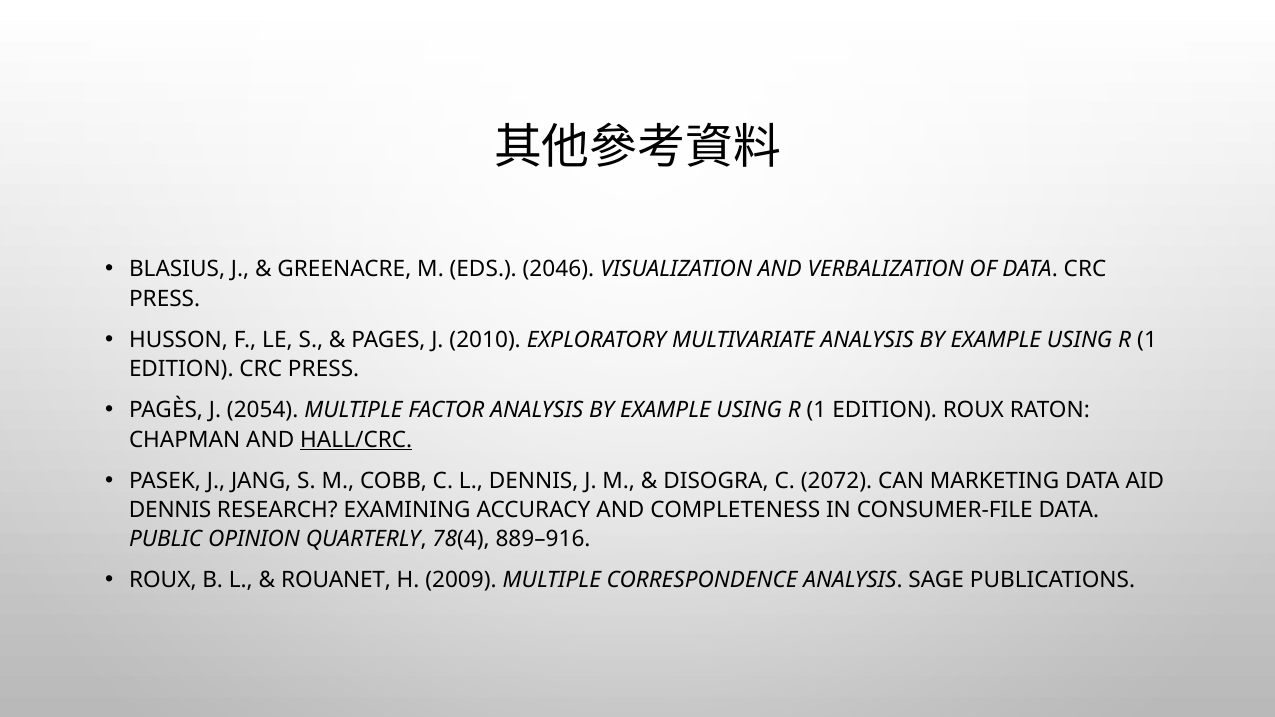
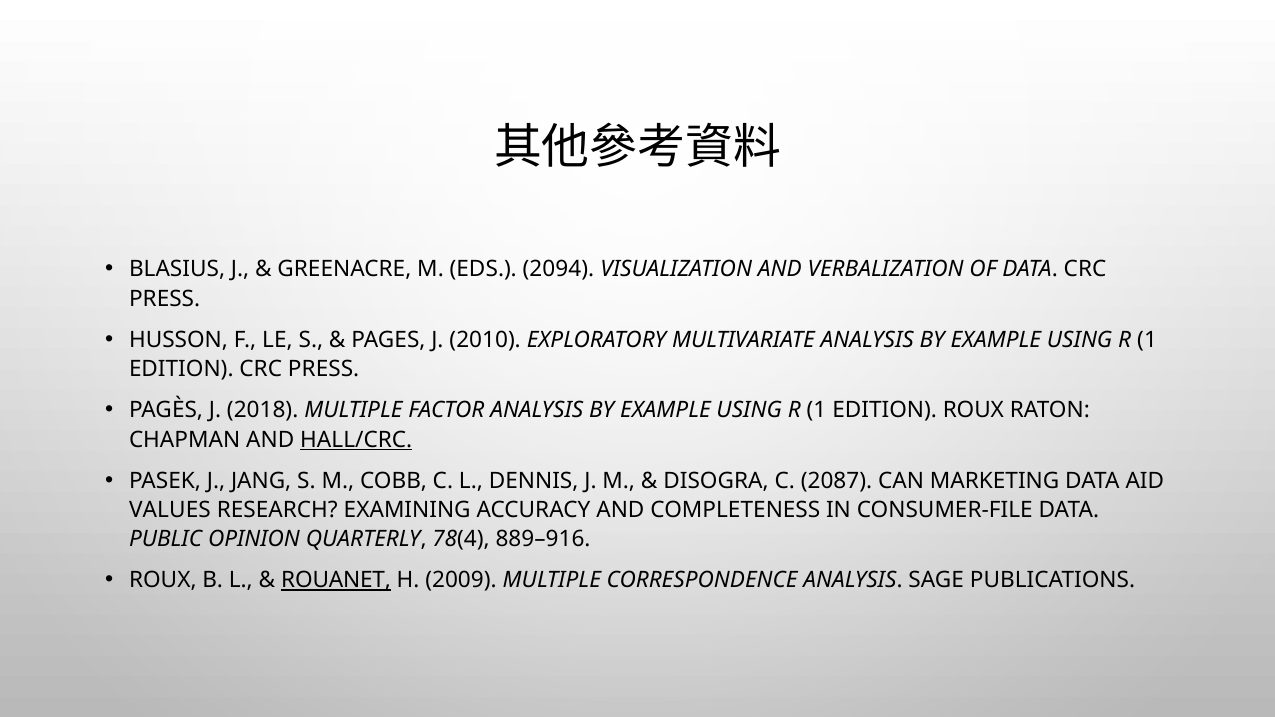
2046: 2046 -> 2094 (558, 270)
2054: 2054 -> 2018 (263, 410)
2072: 2072 -> 2087 (836, 481)
DENNIS: DENNIS -> VALUES (170, 510)
ROUANET underline: none -> present (336, 581)
